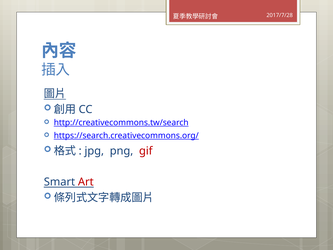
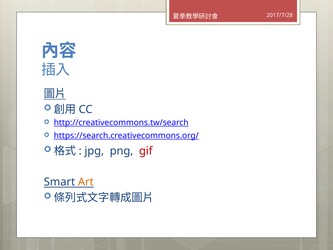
Art colour: red -> orange (86, 182)
